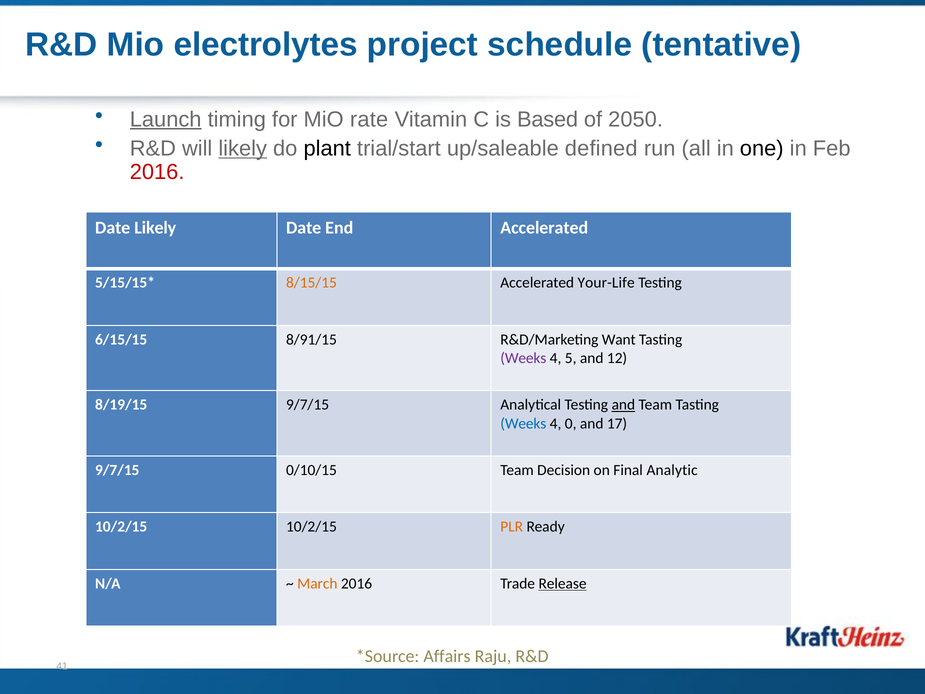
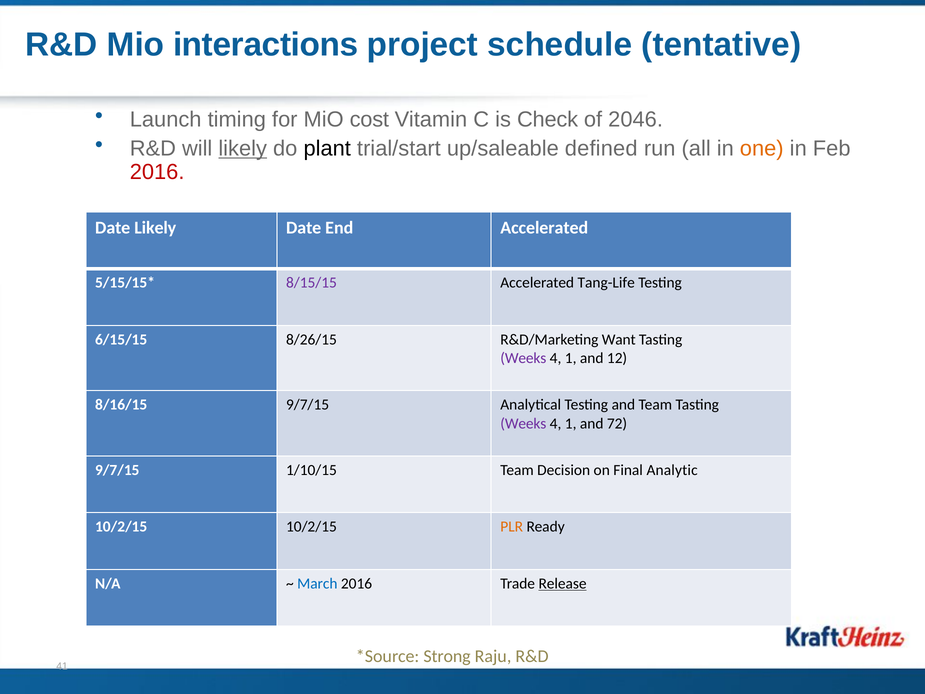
electrolytes: electrolytes -> interactions (266, 45)
Launch underline: present -> none (166, 119)
rate: rate -> cost (369, 119)
Based: Based -> Check (548, 119)
2050: 2050 -> 2046 (636, 119)
one colour: black -> orange (762, 149)
8/15/15 colour: orange -> purple (311, 283)
Your-Life: Your-Life -> Tang-Life (606, 283)
8/91/15: 8/91/15 -> 8/26/15 (311, 339)
5: 5 -> 1 (571, 358)
8/19/15: 8/19/15 -> 8/16/15 (121, 405)
and underline: present -> none (623, 405)
Weeks colour: blue -> purple (523, 424)
0: 0 -> 1 (571, 424)
17: 17 -> 72 (617, 424)
0/10/15: 0/10/15 -> 1/10/15 (311, 470)
March colour: orange -> blue (317, 583)
Affairs: Affairs -> Strong (447, 656)
